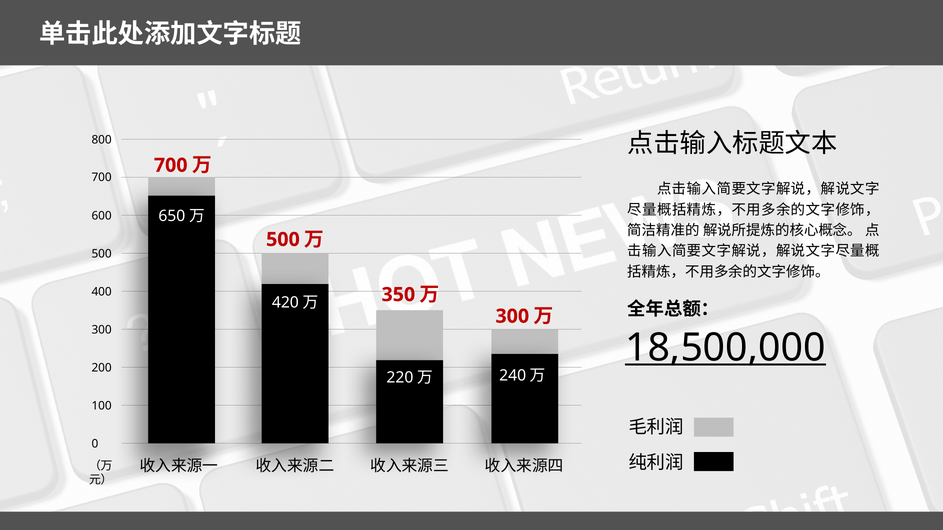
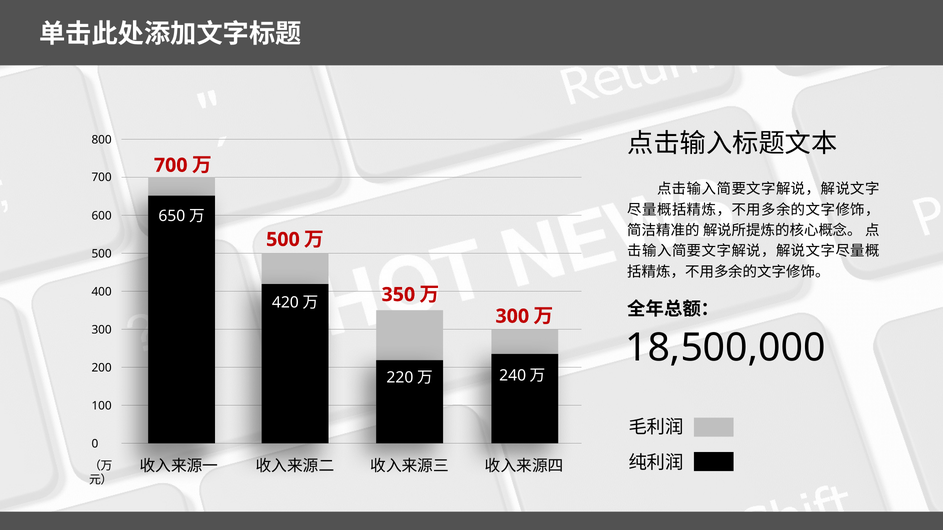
18,500,000 underline: present -> none (725, 348)
